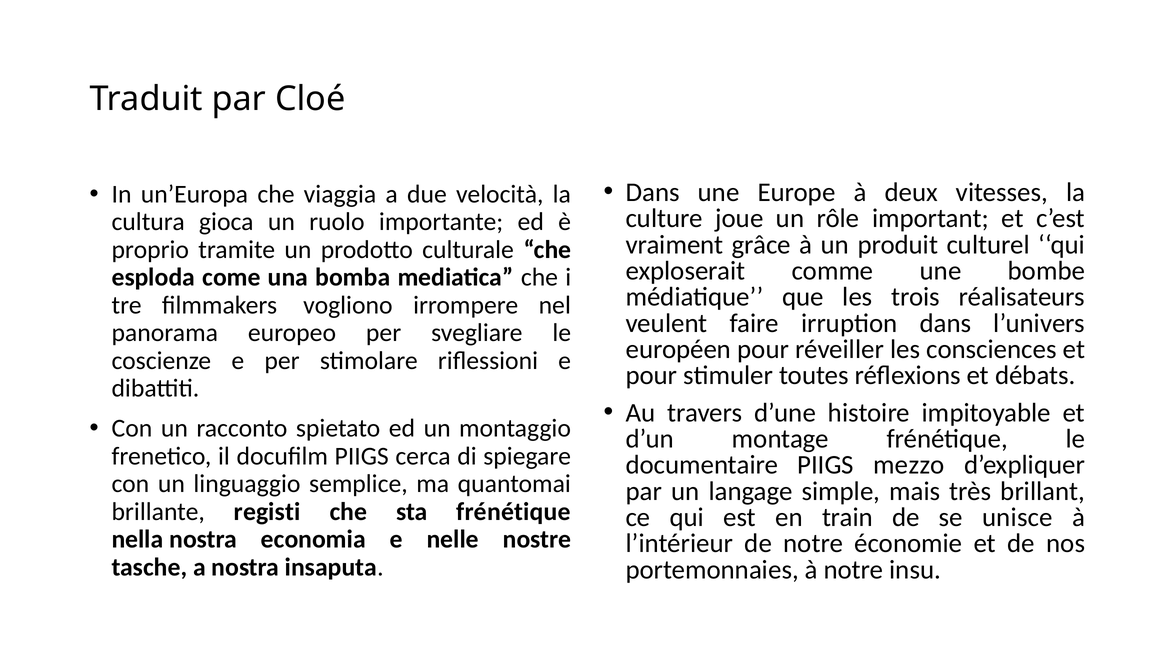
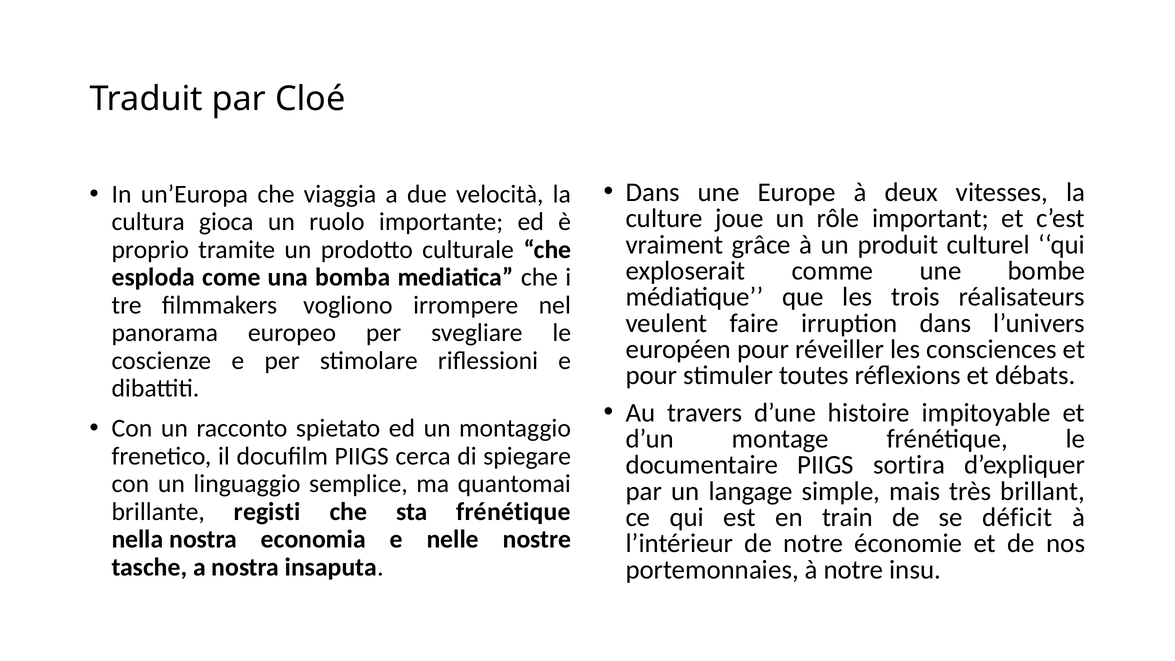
mezzo: mezzo -> sortira (909, 465)
unisce: unisce -> déficit (1017, 517)
